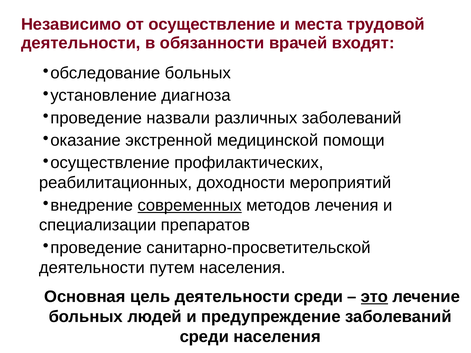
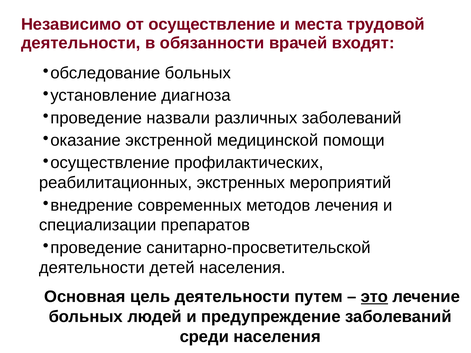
доходности: доходности -> экстренных (241, 183)
современных underline: present -> none (190, 205)
путем: путем -> детей (172, 268)
деятельности среди: среди -> путем (319, 297)
